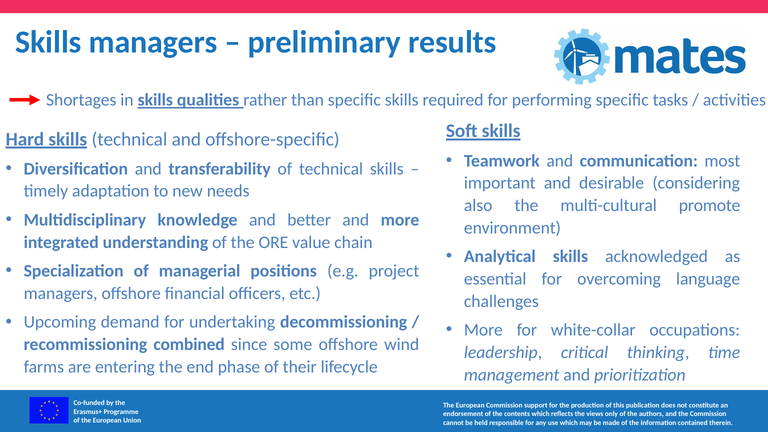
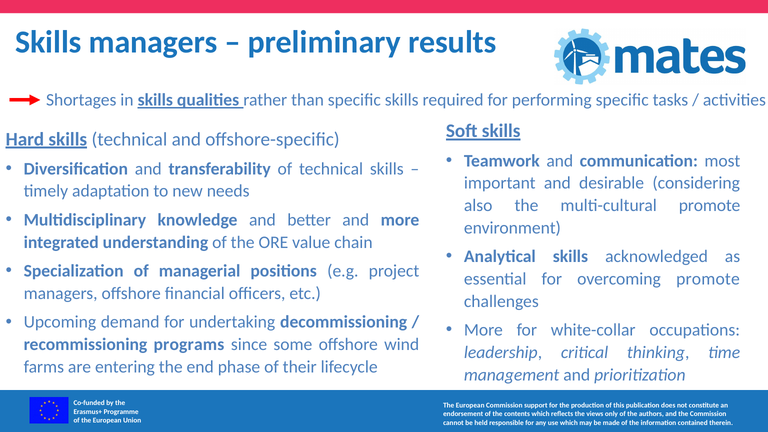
overcoming language: language -> promote (708, 279)
combined: combined -> programs (189, 345)
